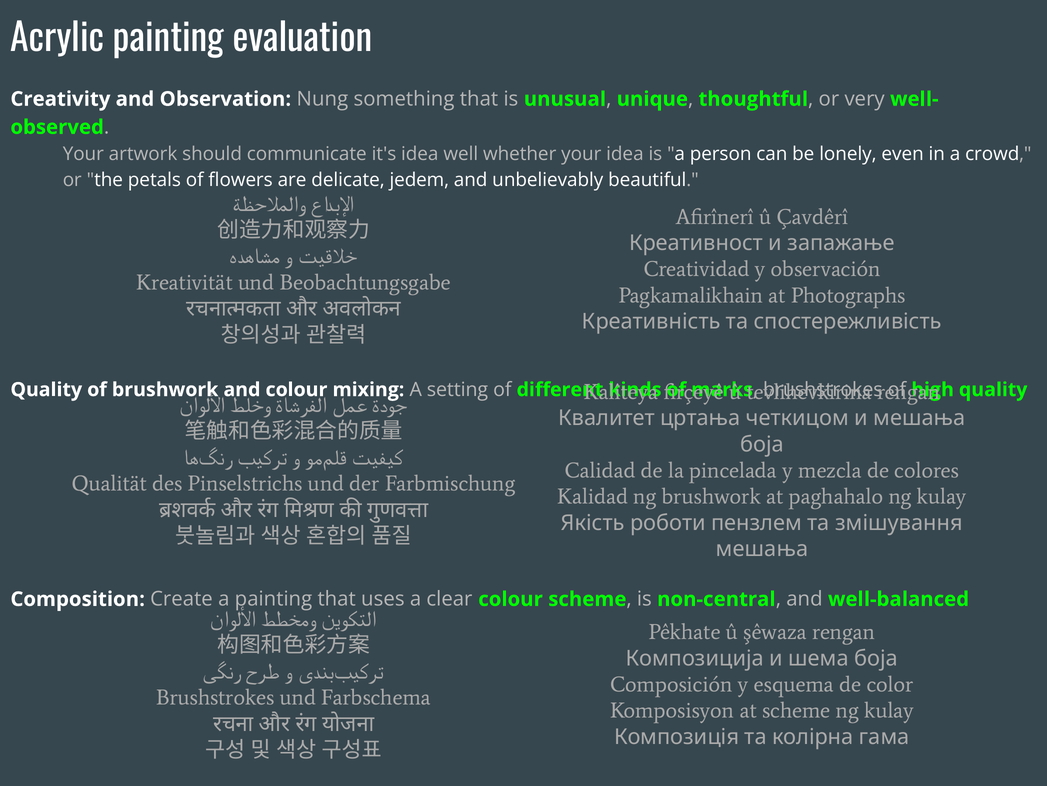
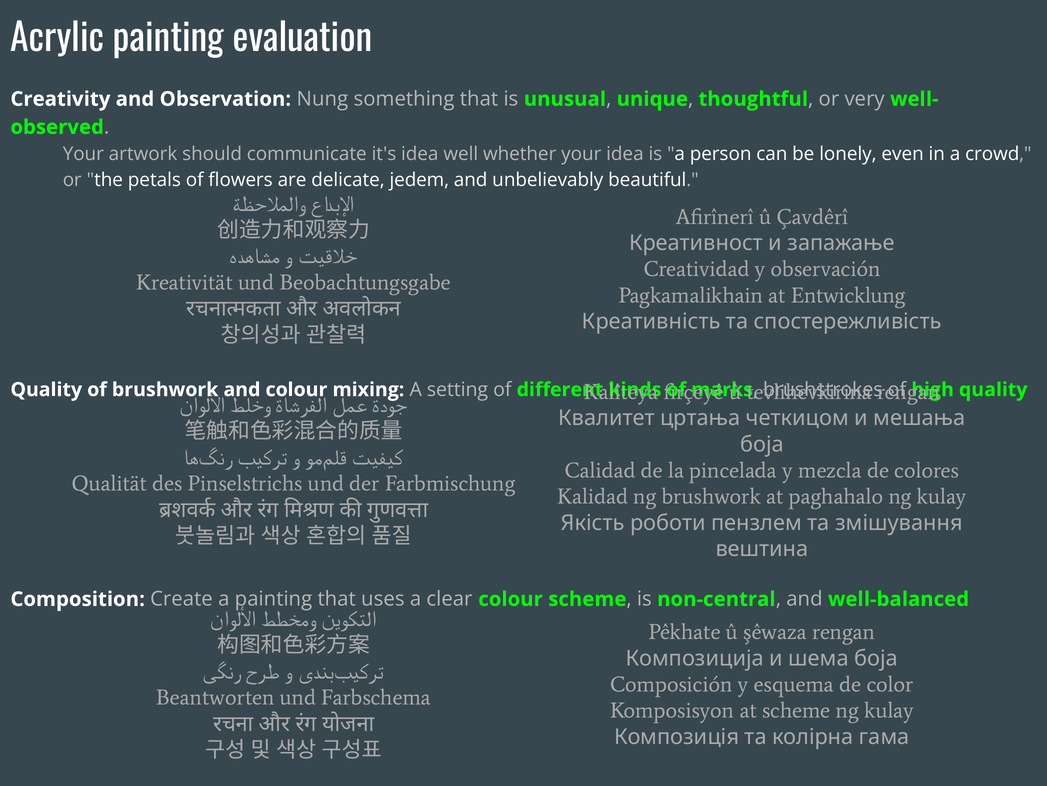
Photographs: Photographs -> Entwicklung (848, 295)
мешања: мешања -> вештина (762, 549)
Brushstrokes: Brushstrokes -> Beantworten (215, 697)
